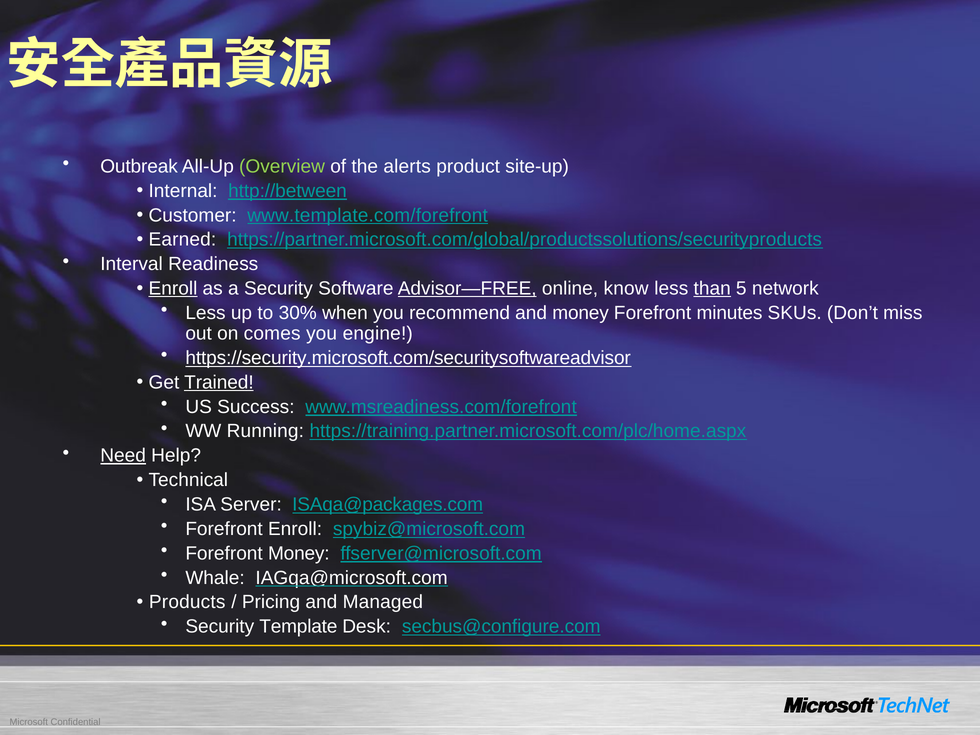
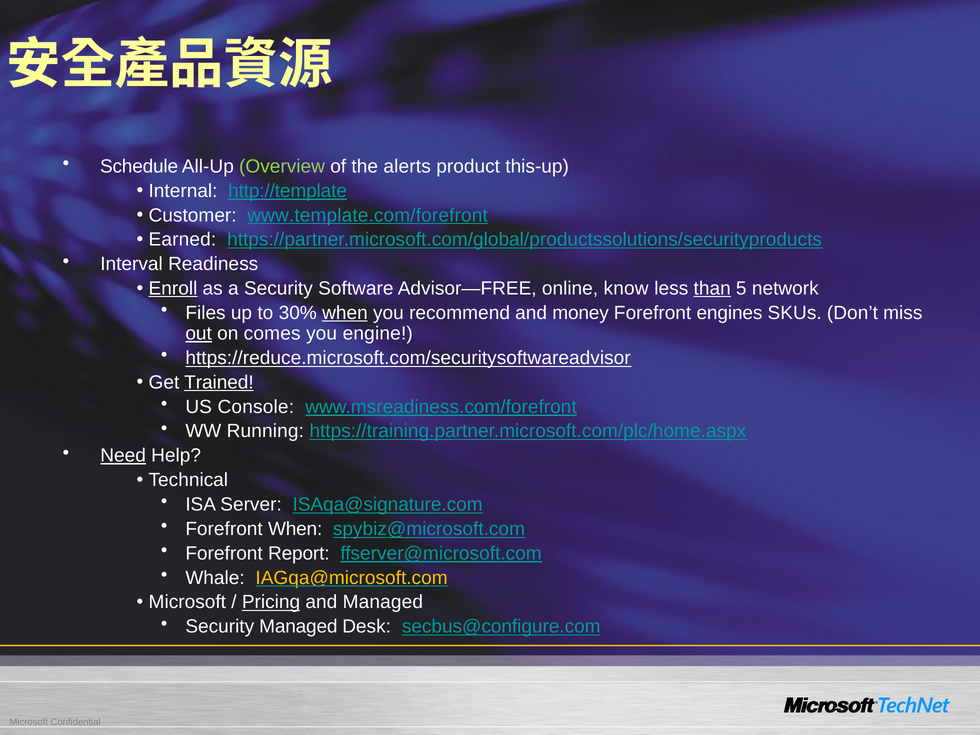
Outbreak: Outbreak -> Schedule (139, 166)
site-up: site-up -> this-up (537, 166)
http://between: http://between -> http://template (288, 191)
Advisor—FREE underline: present -> none (467, 288)
Less: Less -> Files (206, 313)
when underline: none -> present (345, 313)
minutes: minutes -> engines (729, 313)
out underline: none -> present (199, 334)
https://security.microsoft.com/securitysoftwareadvisor: https://security.microsoft.com/securitysoftwareadvisor -> https://reduce.microsoft.com/securitysoftwareadvisor (408, 358)
Success: Success -> Console (256, 407)
ISAqa@packages.com: ISAqa@packages.com -> ISAqa@signature.com (388, 504)
Forefront Enroll: Enroll -> When (295, 529)
Forefront Money: Money -> Report (299, 553)
IAGqa@microsoft.com colour: white -> yellow (352, 578)
Products: Products -> Microsoft (187, 602)
Pricing underline: none -> present (271, 602)
Security Template: Template -> Managed (298, 627)
